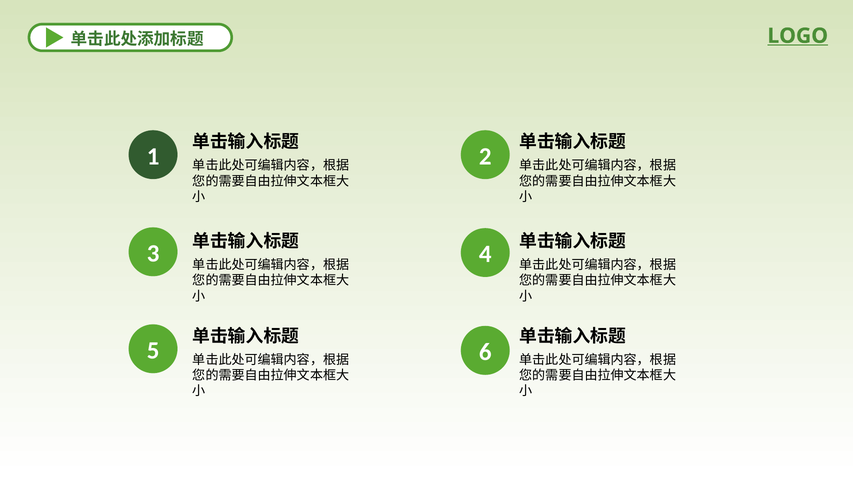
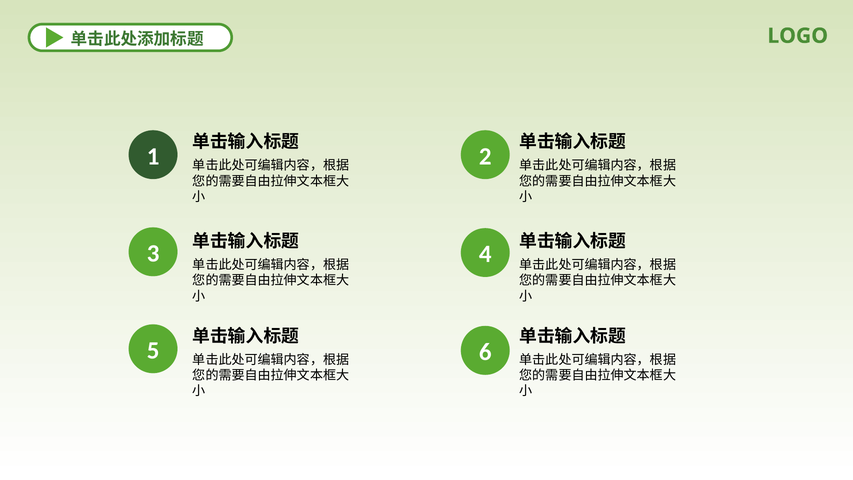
LOGO underline: present -> none (798, 36)
